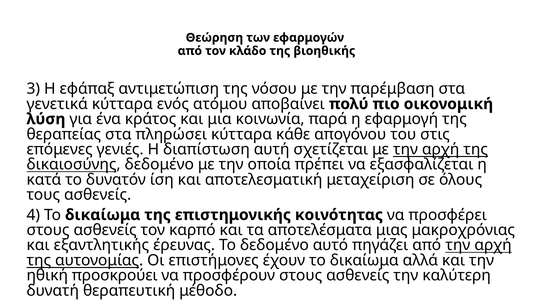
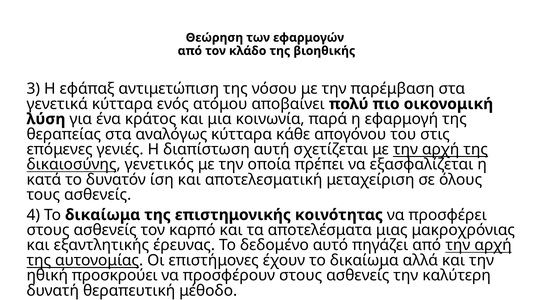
πληρώσει: πληρώσει -> αναλόγως (171, 134)
δικαιοσύνης δεδομένο: δεδομένο -> γενετικός (159, 164)
